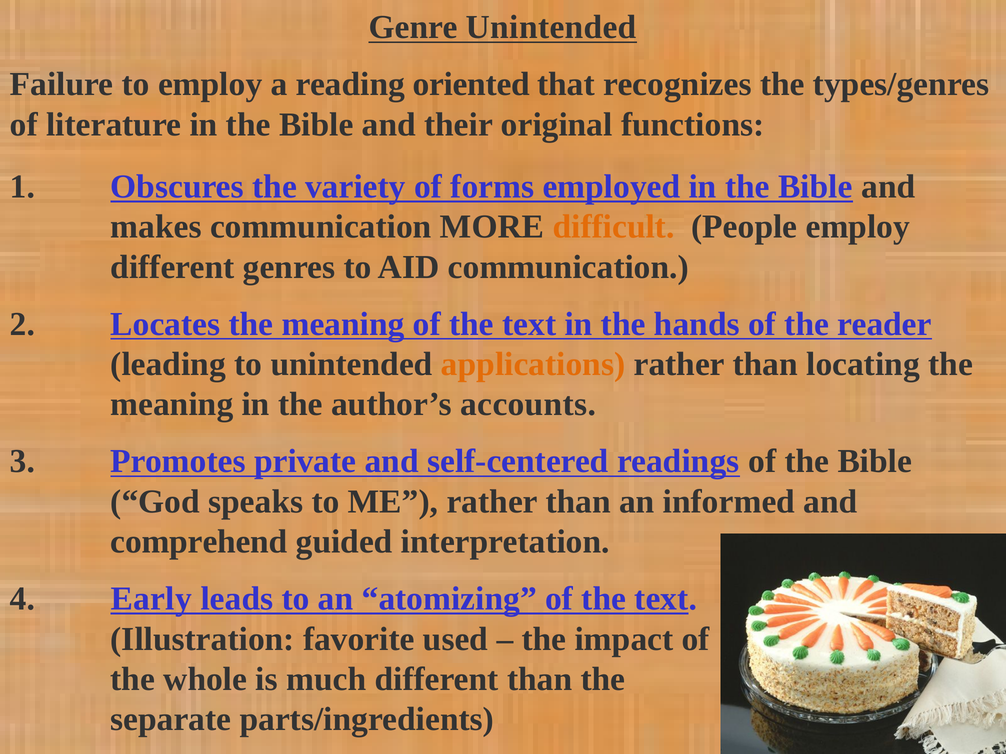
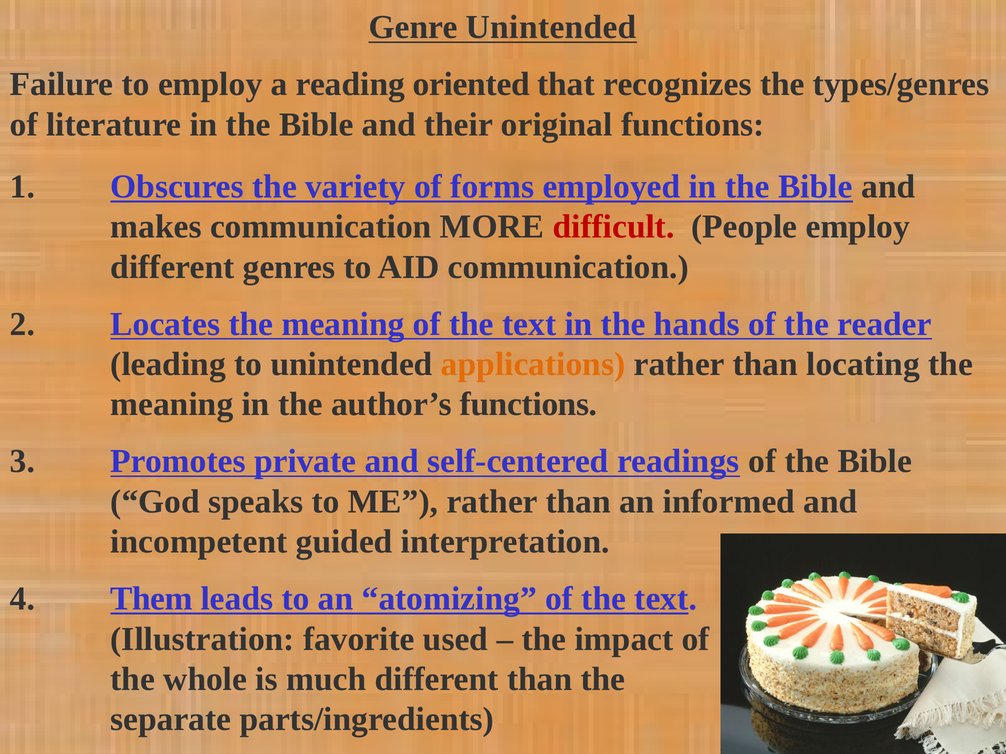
difficult colour: orange -> red (614, 227)
author’s accounts: accounts -> functions (529, 405)
comprehend: comprehend -> incompetent (199, 542)
Early: Early -> Them (152, 599)
